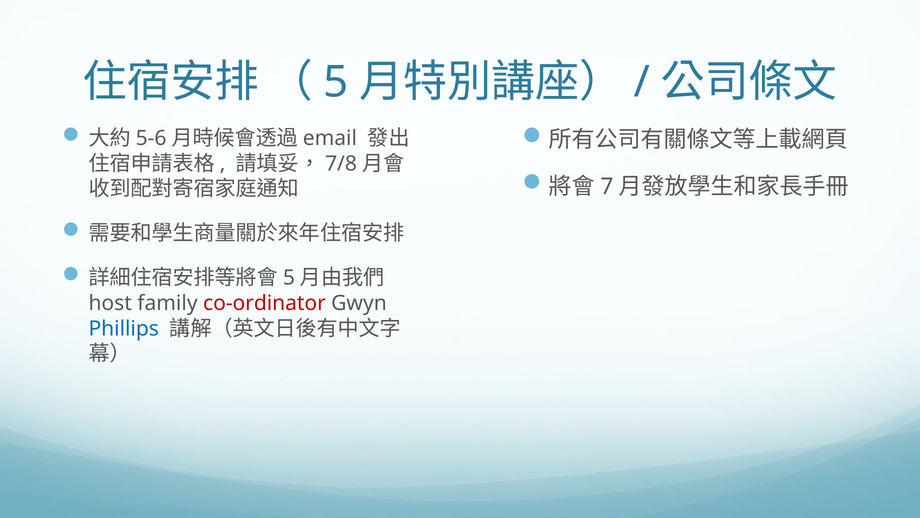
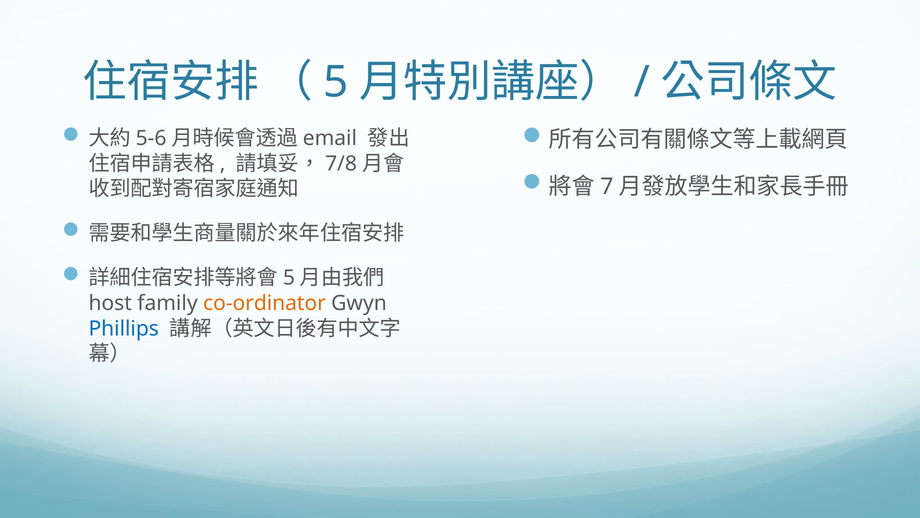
co-ordinator colour: red -> orange (264, 303)
